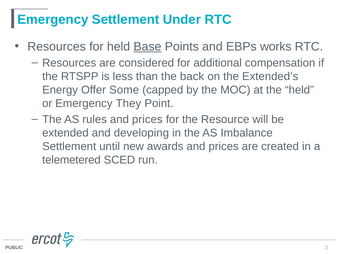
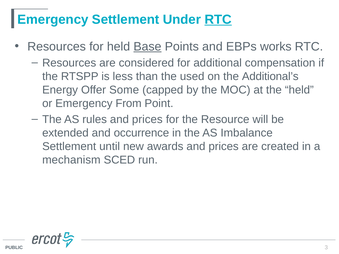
RTC underline: none -> present (218, 20)
back: back -> used (192, 76)
Extended’s: Extended’s -> Additional’s (270, 76)
They: They -> From (129, 104)
developing: developing -> occurrence (141, 133)
telemetered: telemetered -> mechanism (71, 160)
